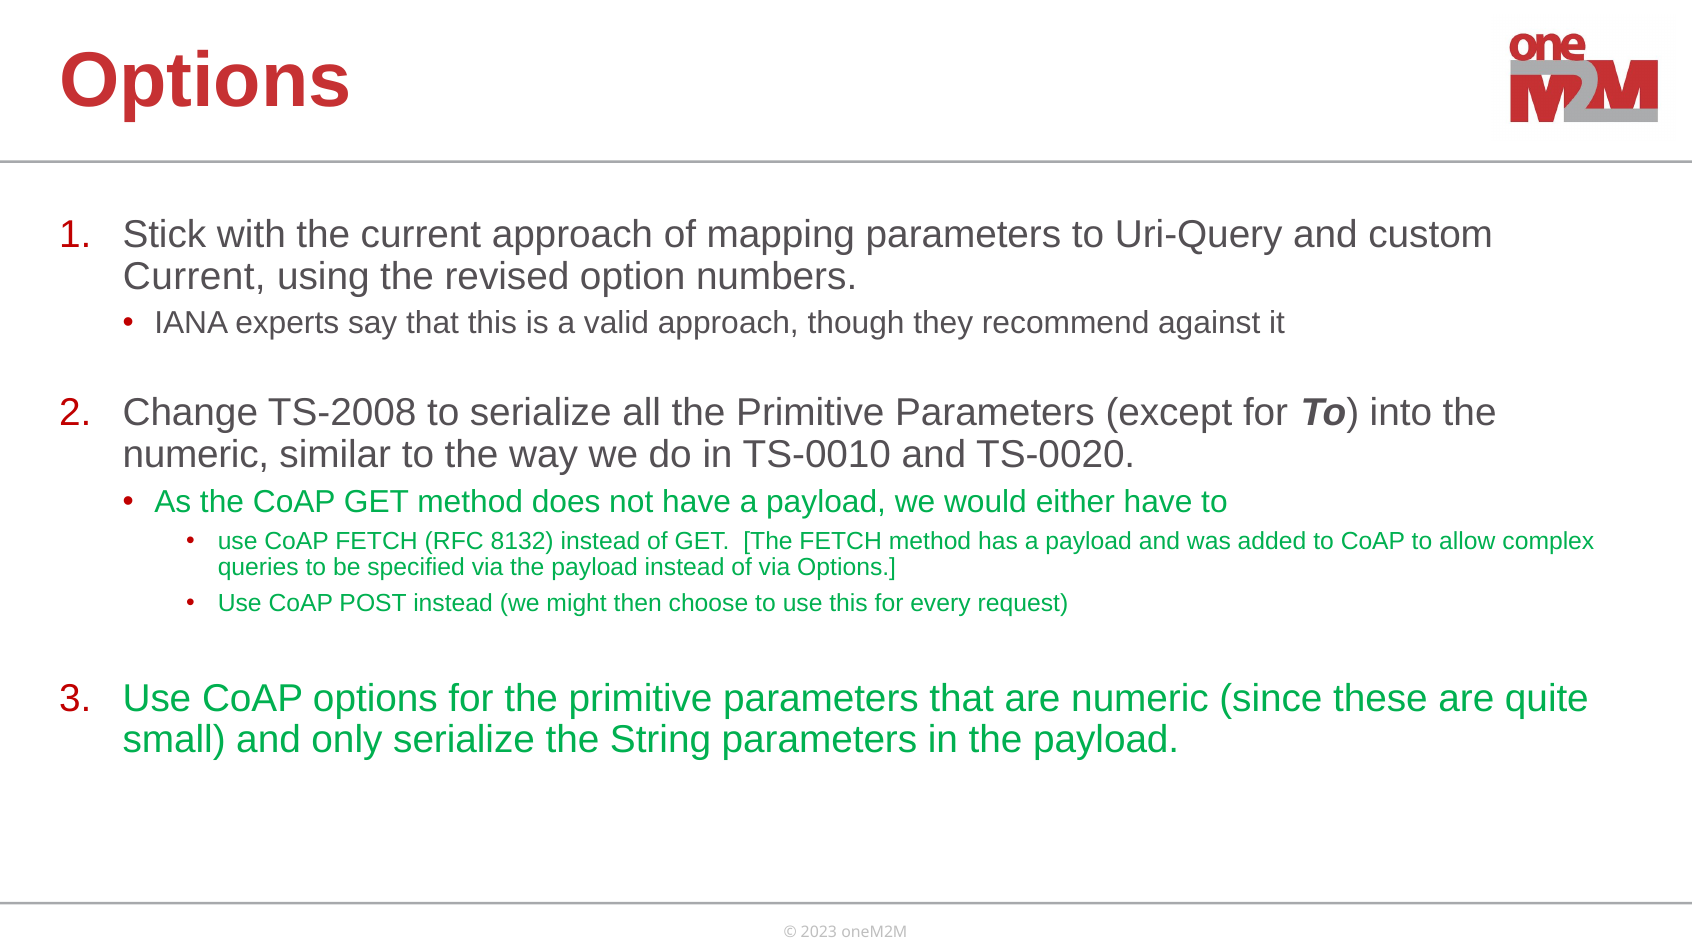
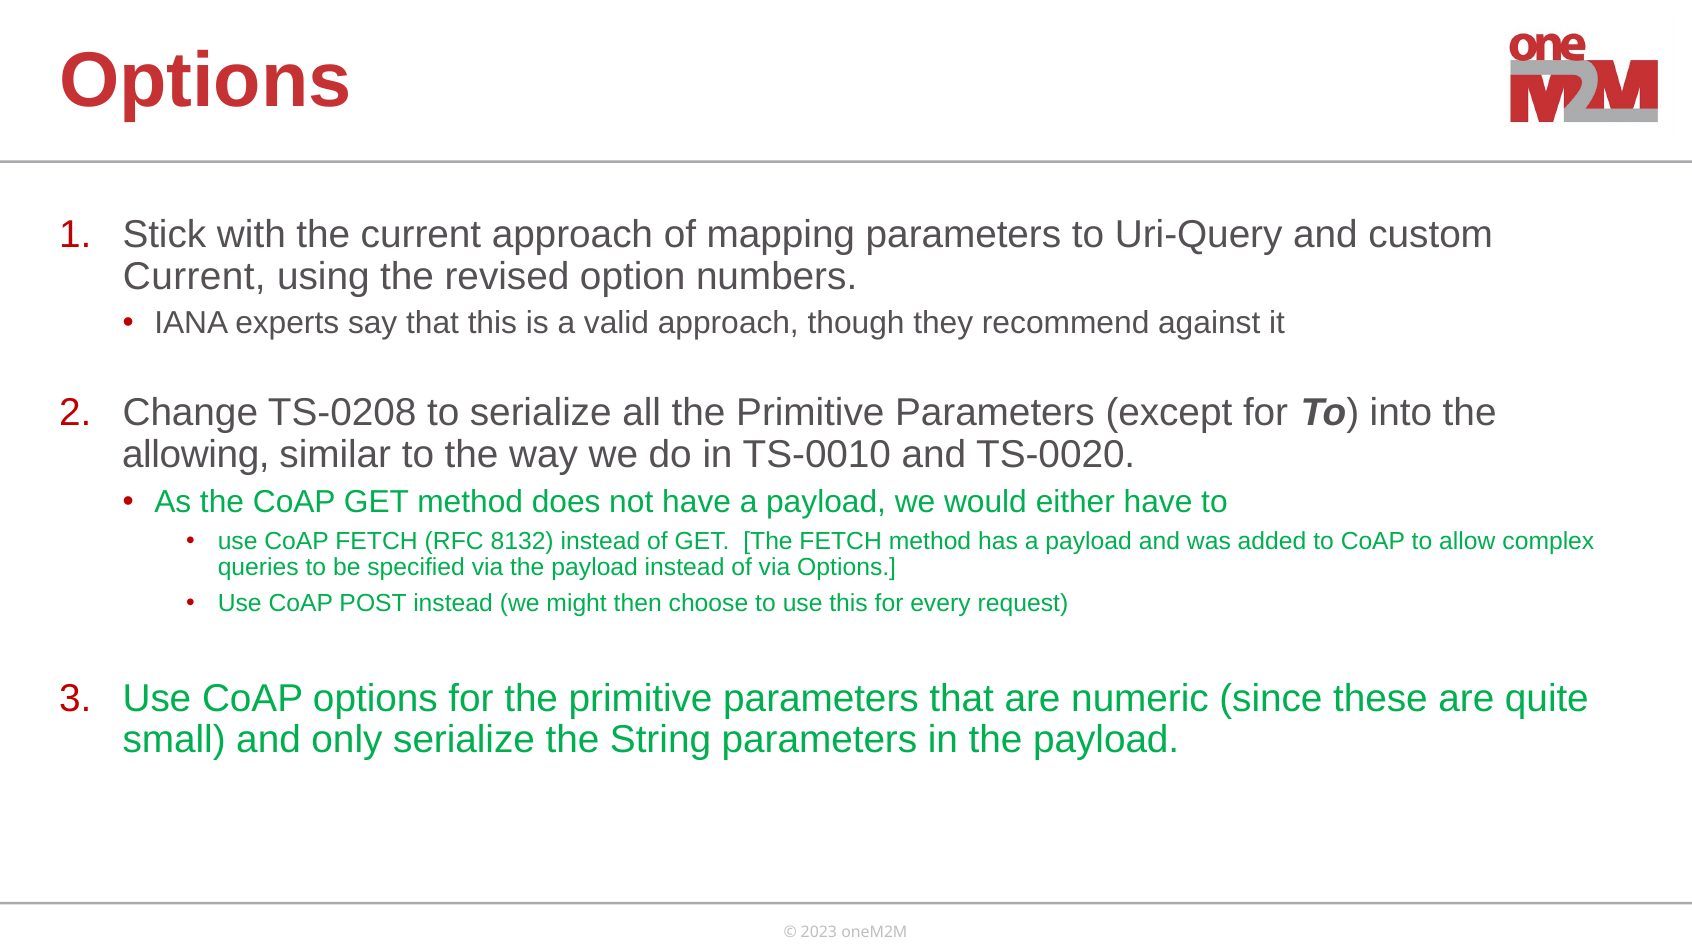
TS-2008: TS-2008 -> TS-0208 (342, 413)
numeric: numeric -> allowing (196, 455)
